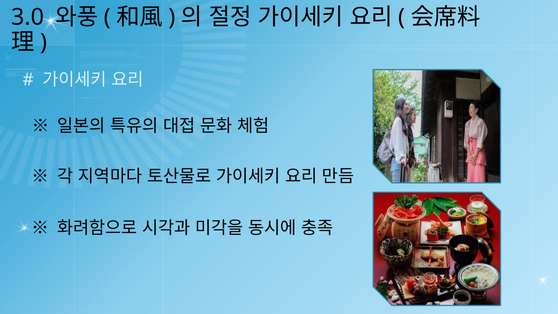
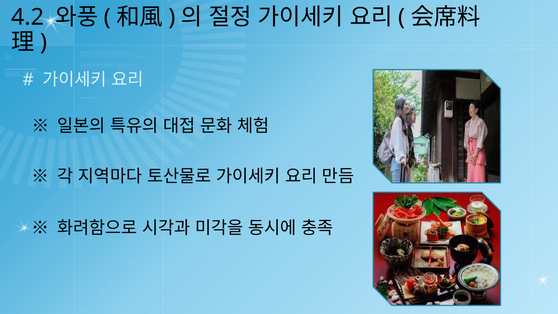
3.0: 3.0 -> 4.2 (28, 17)
